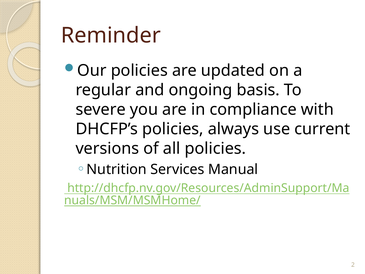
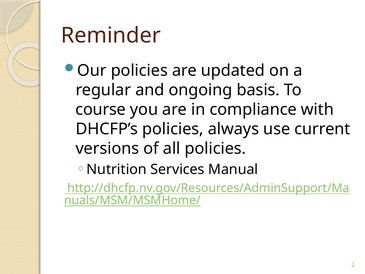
severe: severe -> course (101, 109)
